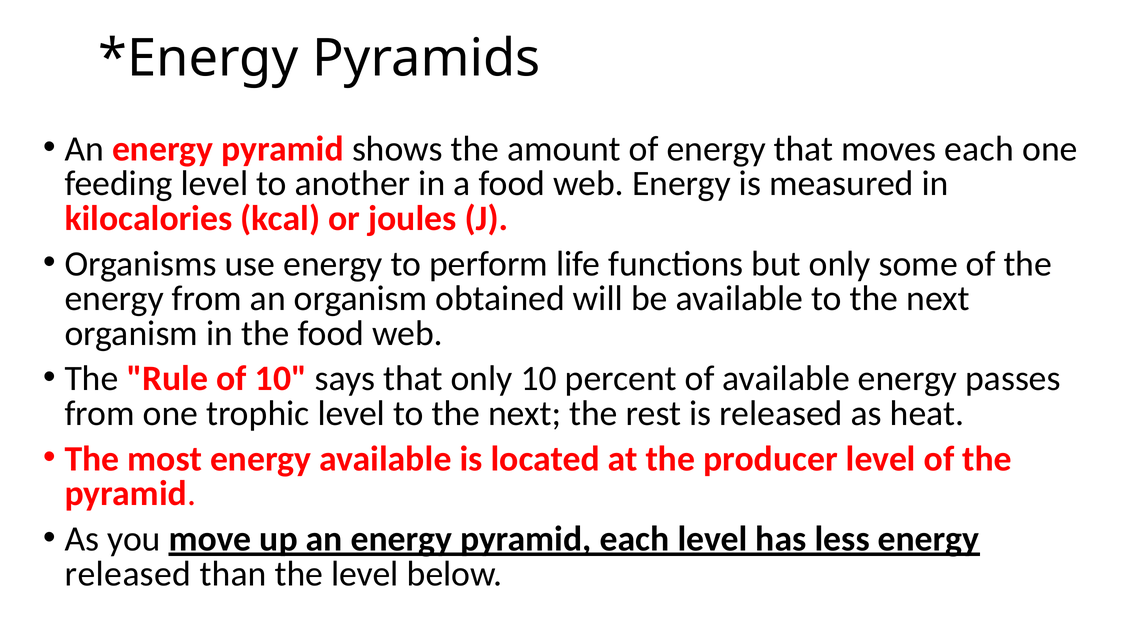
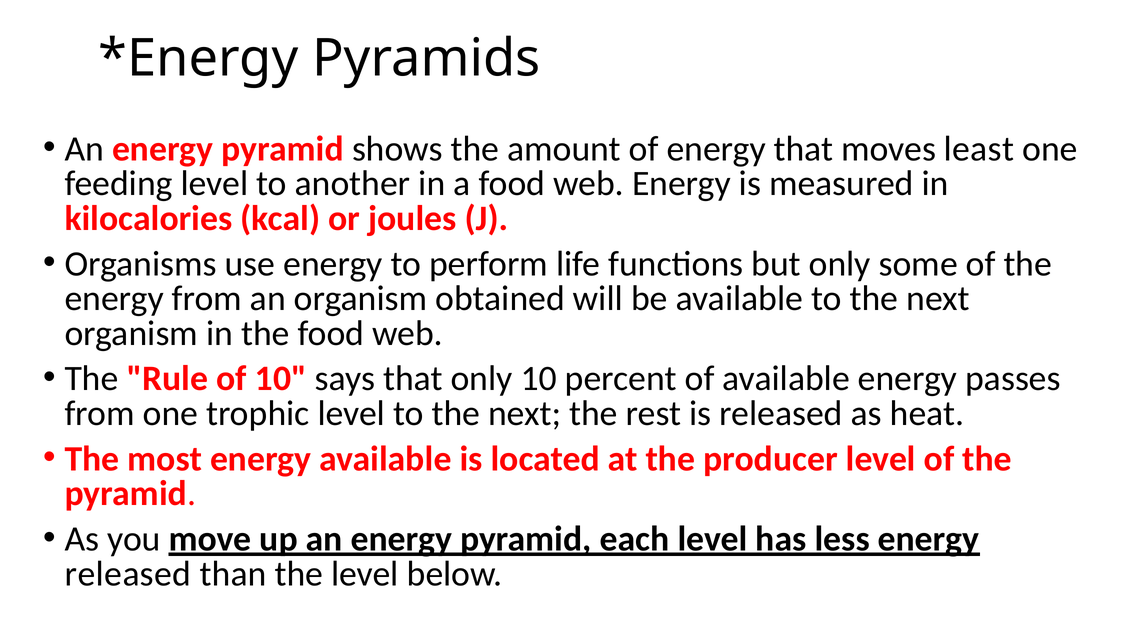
moves each: each -> least (979, 149)
